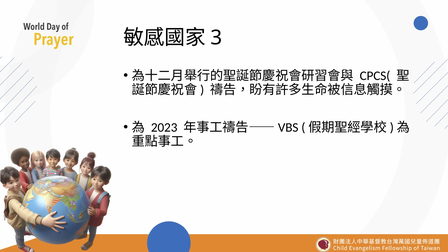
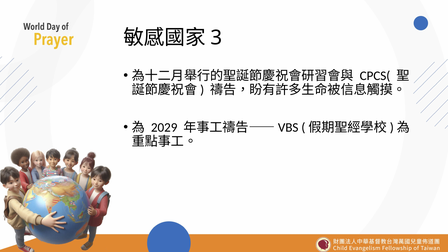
2023: 2023 -> 2029 (164, 127)
